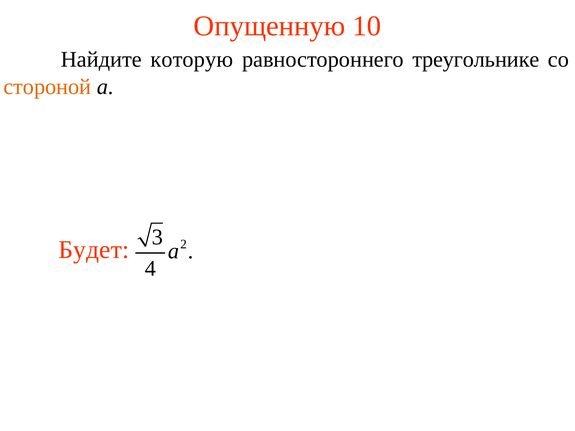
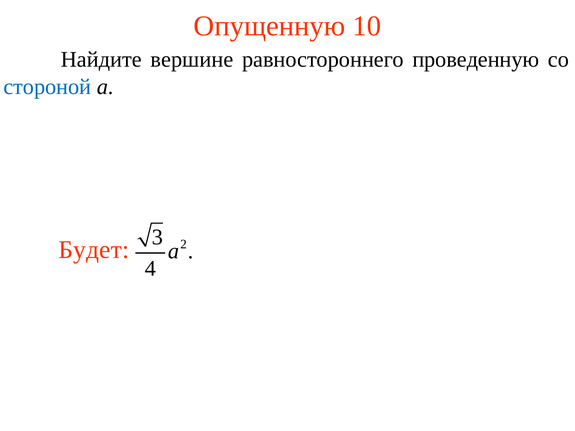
которую: которую -> вершине (192, 59)
треугольнике: треугольнике -> проведенную (476, 59)
стороной colour: orange -> blue (47, 87)
